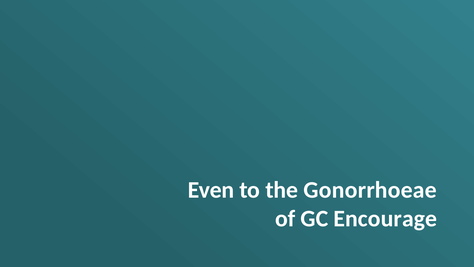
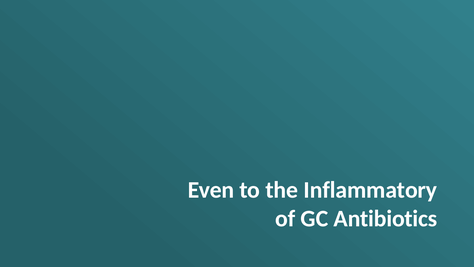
Gonorrhoeae: Gonorrhoeae -> Inflammatory (370, 190)
Encourage: Encourage -> Antibiotics (385, 218)
